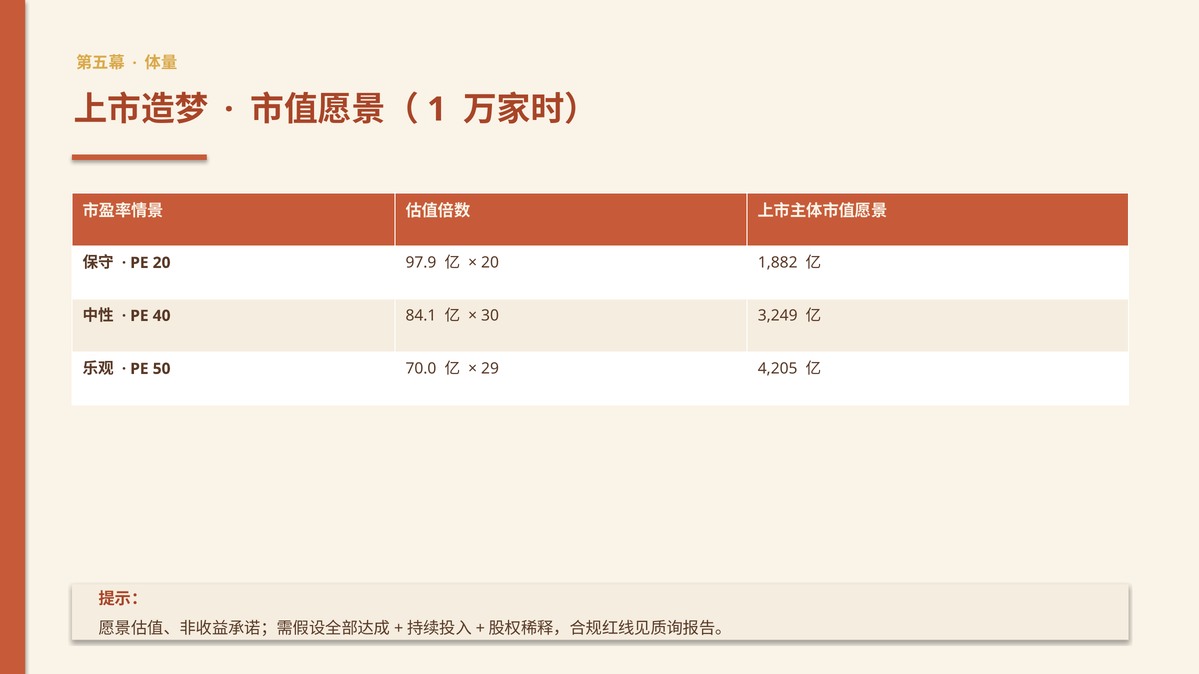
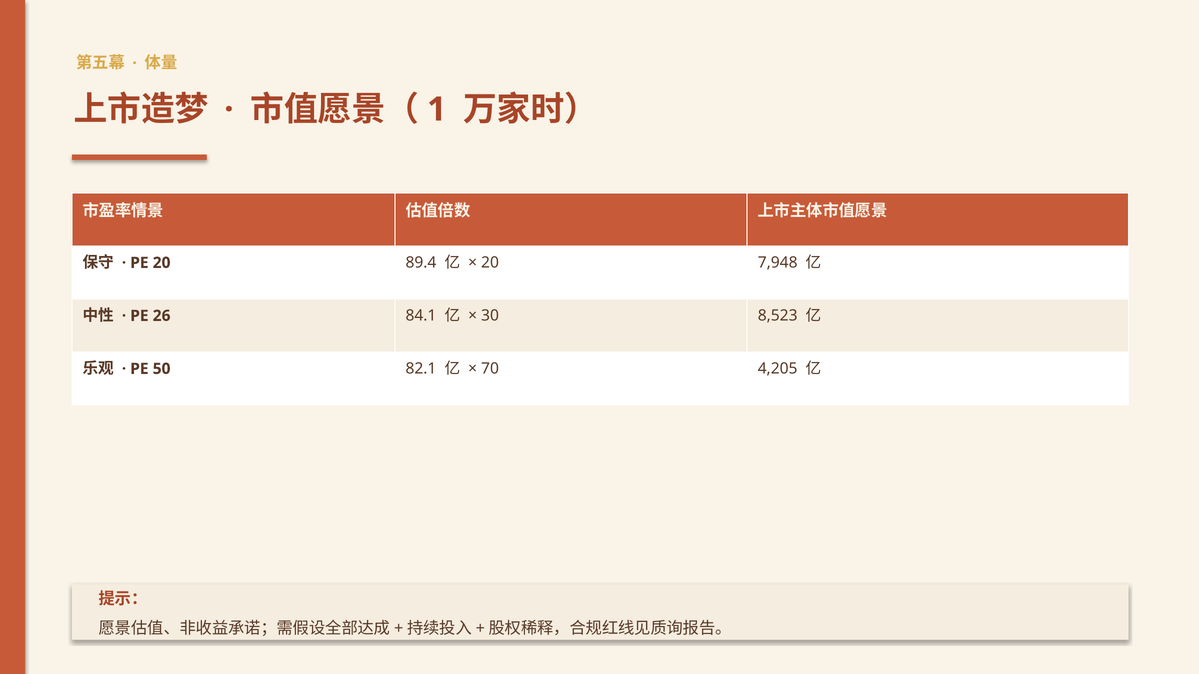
97.9: 97.9 -> 89.4 (421, 263)
1,882: 1,882 -> 7,948 (778, 263)
40: 40 -> 26 (162, 316)
3,249: 3,249 -> 8,523 (778, 316)
70.0: 70.0 -> 82.1 (421, 369)
29: 29 -> 70 (490, 369)
